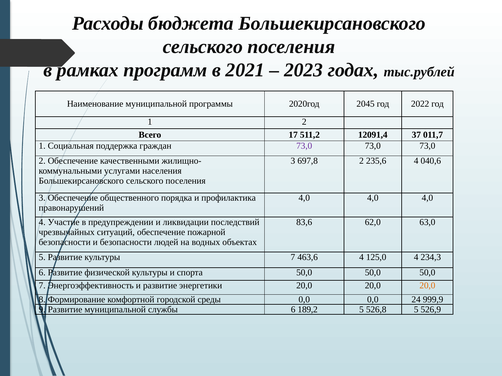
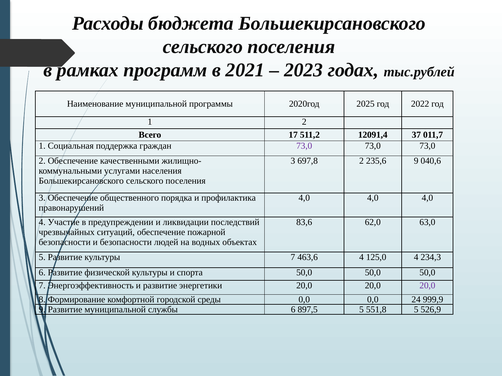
2045: 2045 -> 2025 (366, 104)
235,6 4: 4 -> 9 (416, 161)
20,0 colour: orange -> purple (427, 286)
189,2: 189,2 -> 897,5 (308, 310)
526,8: 526,8 -> 551,8 (376, 310)
